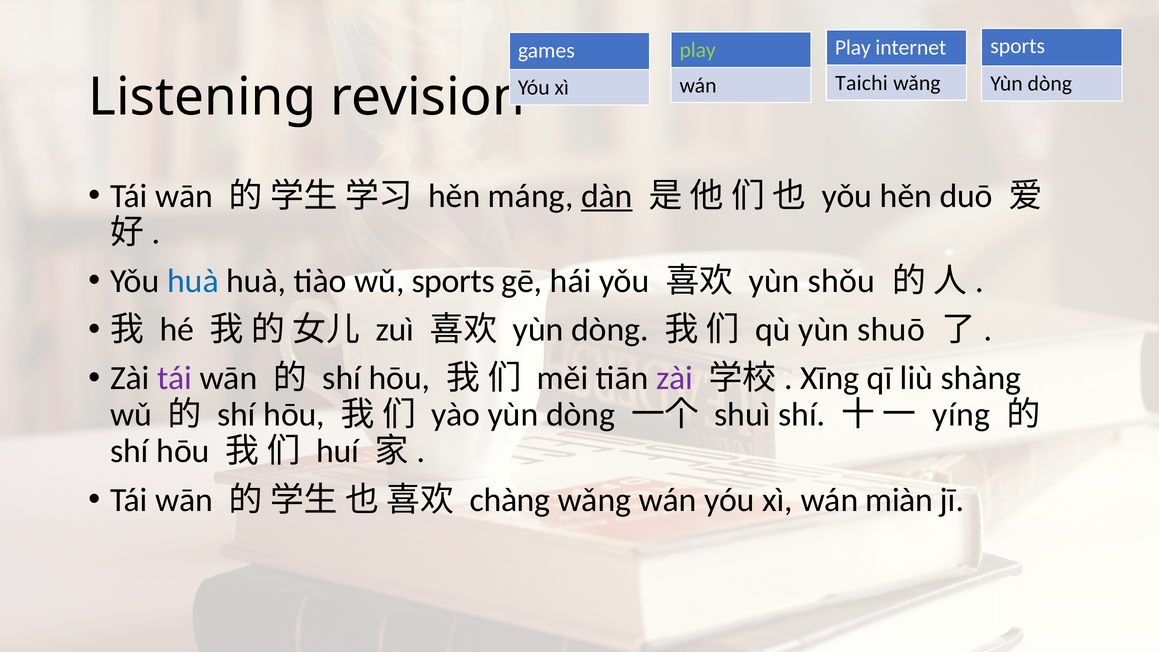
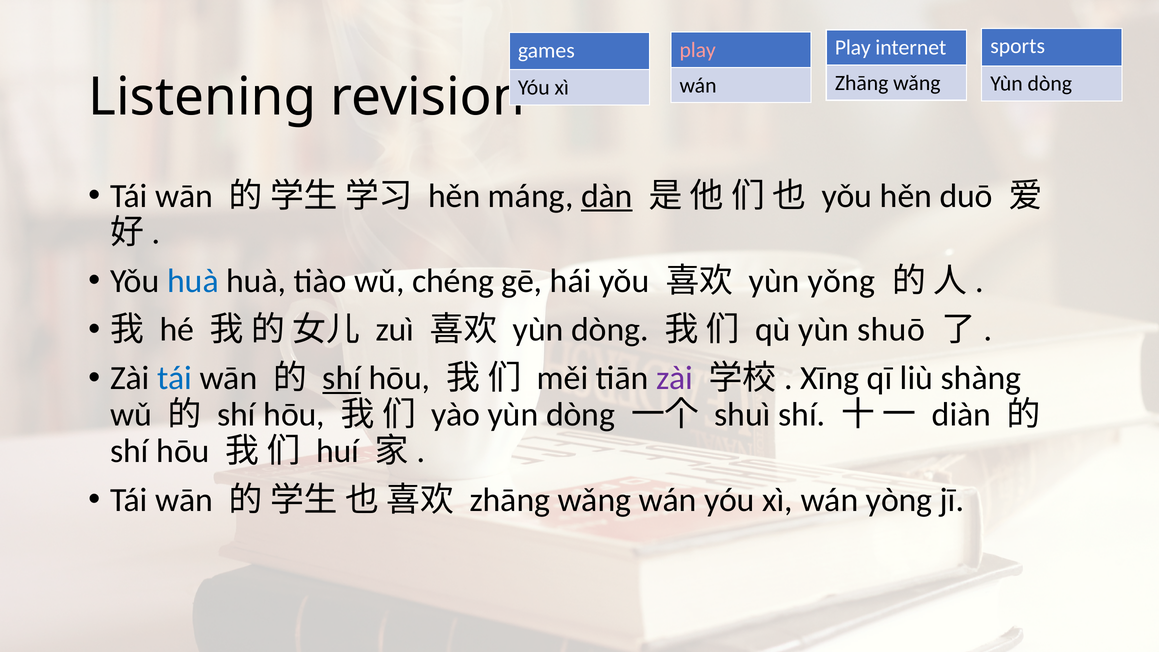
play colour: light green -> pink (698, 50)
Taichi: Taichi -> Zhāng (862, 83)
wǔ sports: sports -> chéng (453, 281)
shǒu: shǒu -> yǒng (841, 281)
tái colour: purple -> blue (175, 378)
shí underline: none -> present (342, 378)
yíng: yíng -> diàn (962, 415)
chàng: chàng -> zhāng (510, 500)
miàn: miàn -> yòng (899, 500)
